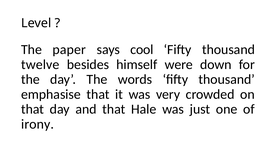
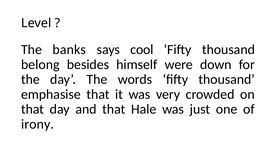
paper: paper -> banks (69, 50)
twelve: twelve -> belong (40, 65)
